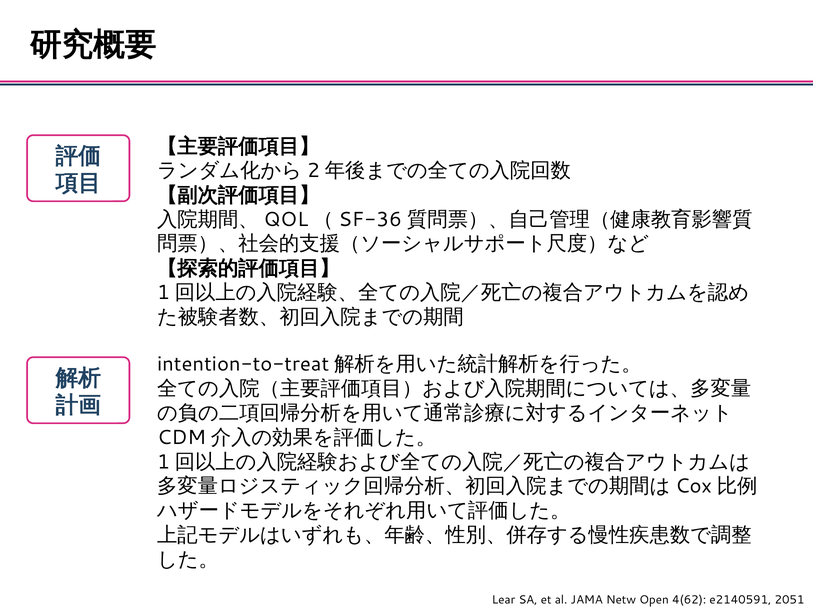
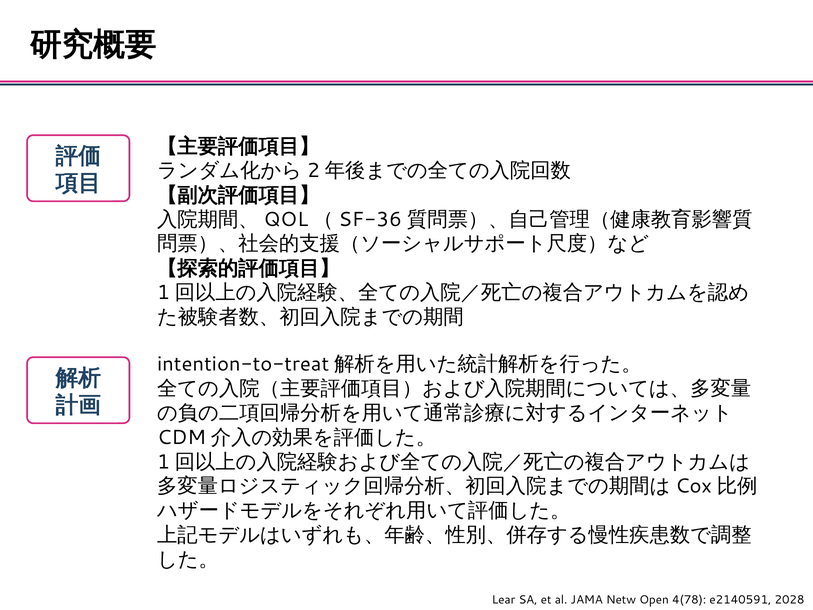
4(62: 4(62 -> 4(78 (689, 599)
2051: 2051 -> 2028 (790, 599)
